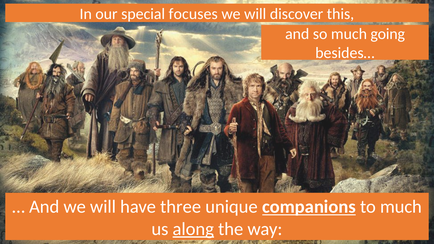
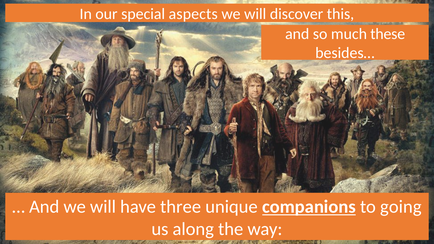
focuses: focuses -> aspects (193, 14)
going: going -> these (388, 34)
to much: much -> going (401, 207)
along underline: present -> none (193, 229)
